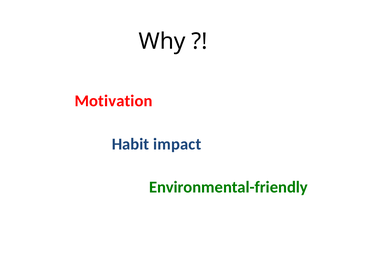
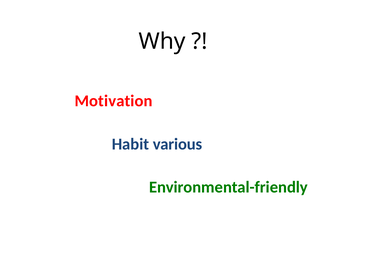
impact: impact -> various (177, 144)
